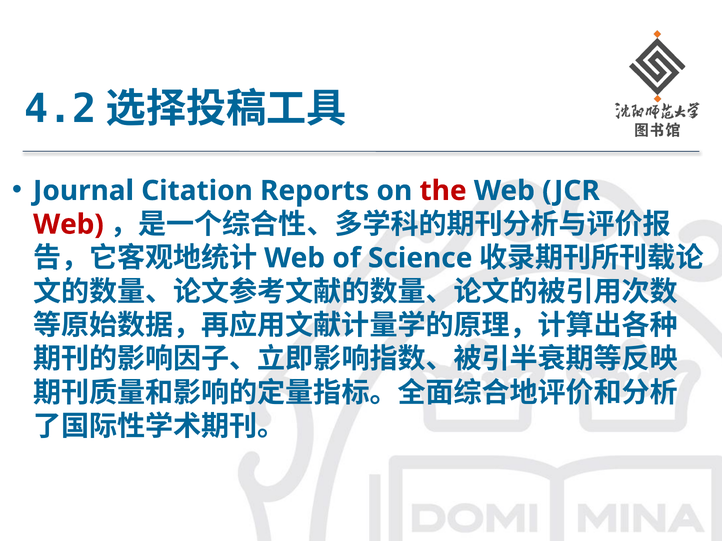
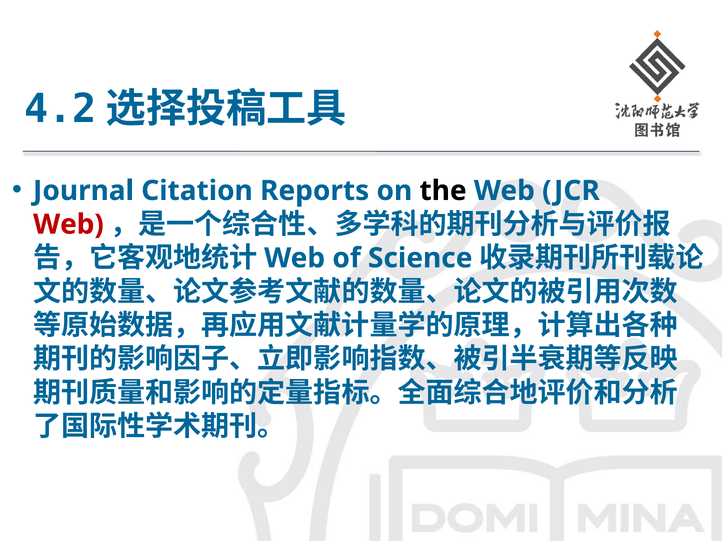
the colour: red -> black (443, 191)
